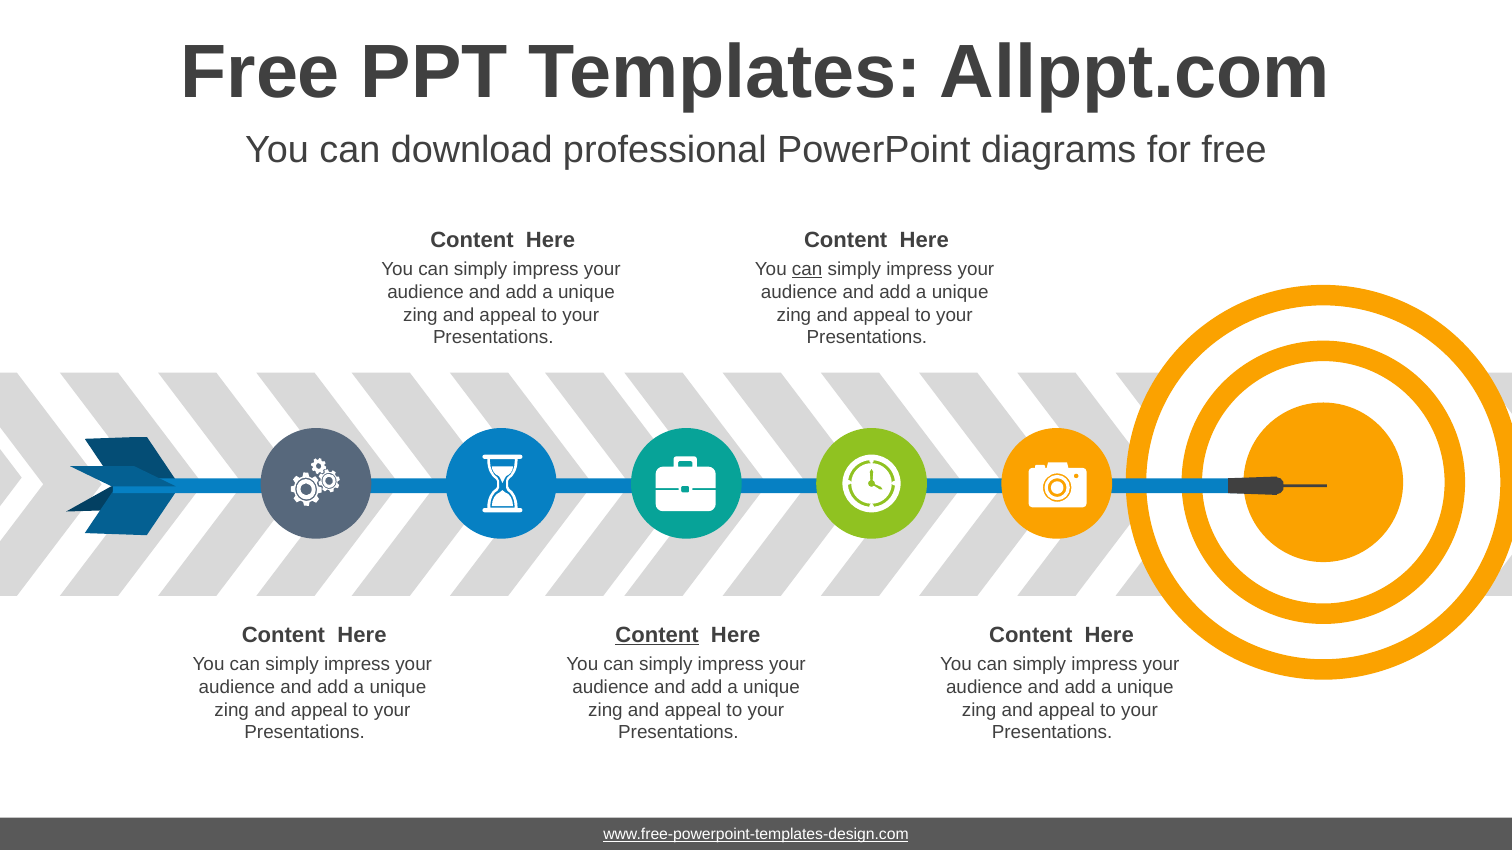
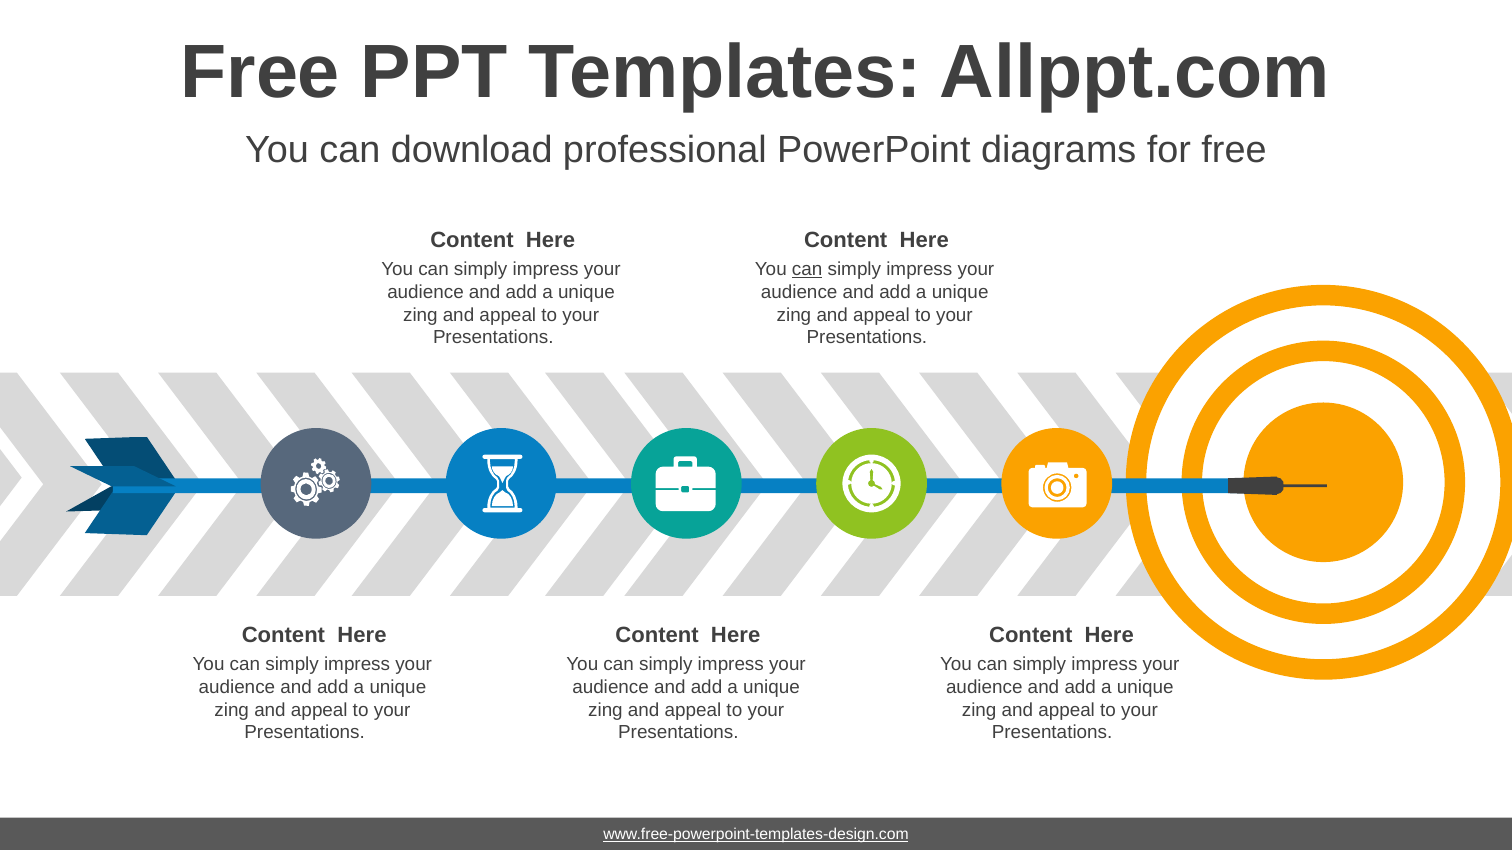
Content underline: present -> none (657, 636)
